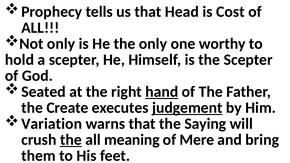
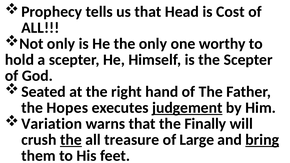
hand underline: present -> none (162, 92)
Create: Create -> Hopes (67, 108)
Saying: Saying -> Finally (205, 124)
meaning: meaning -> treasure (132, 140)
Mere: Mere -> Large (197, 140)
bring underline: none -> present (262, 140)
